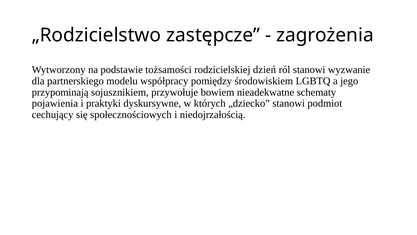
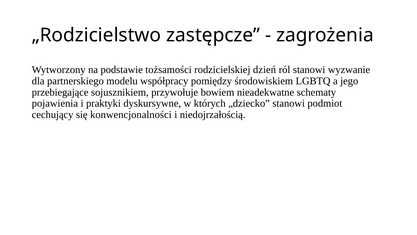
przypominają: przypominają -> przebiegające (60, 92)
społecznościowych: społecznościowych -> konwencjonalności (131, 115)
